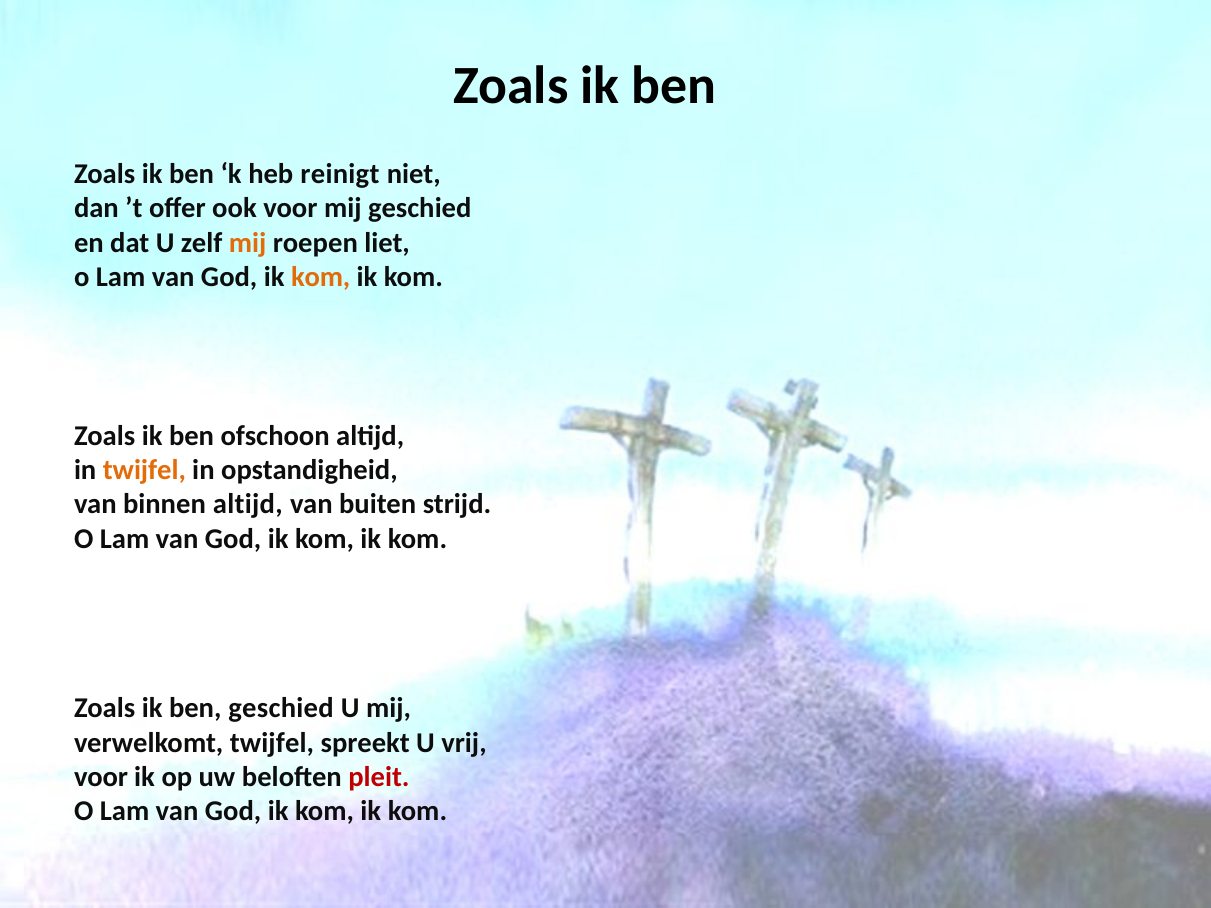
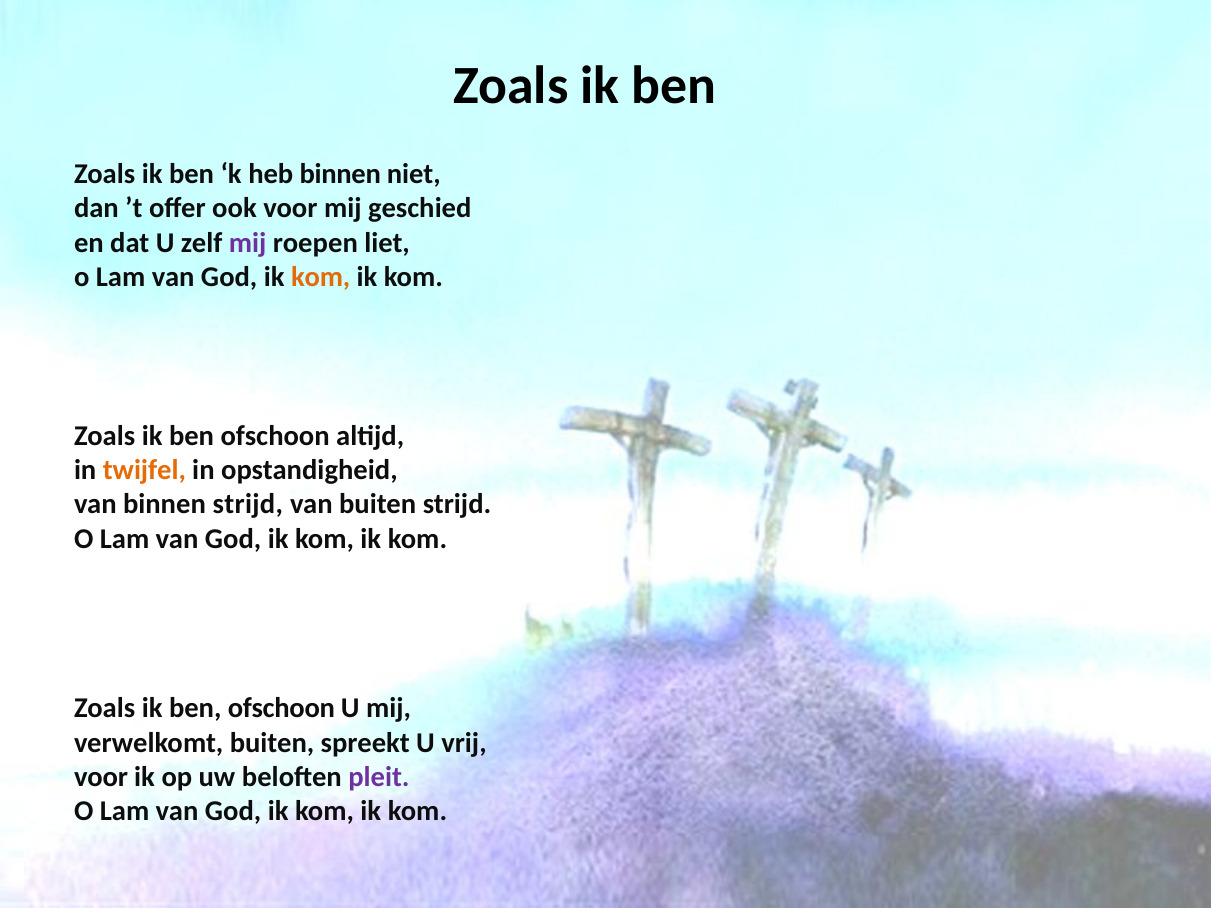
heb reinigt: reinigt -> binnen (340, 174)
mij colour: orange -> purple (248, 243)
binnen altijd: altijd -> strijd (248, 505)
geschied: geschied -> ofschoon (281, 709)
verwelkomt twijfel: twijfel -> buiten (272, 743)
pleit colour: red -> purple (379, 777)
